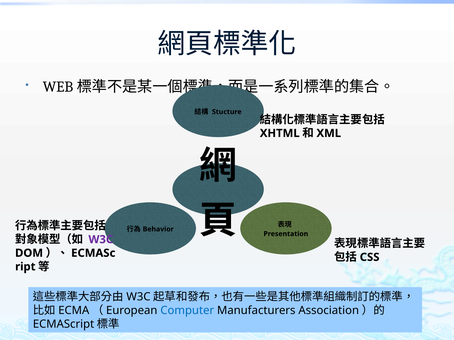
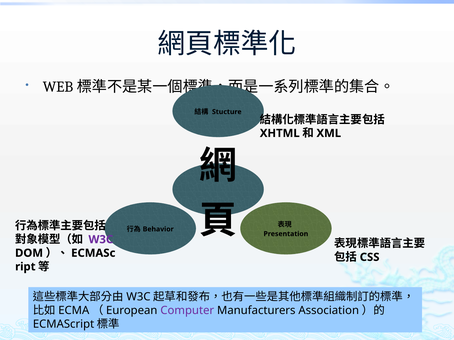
Computer colour: blue -> purple (187, 311)
